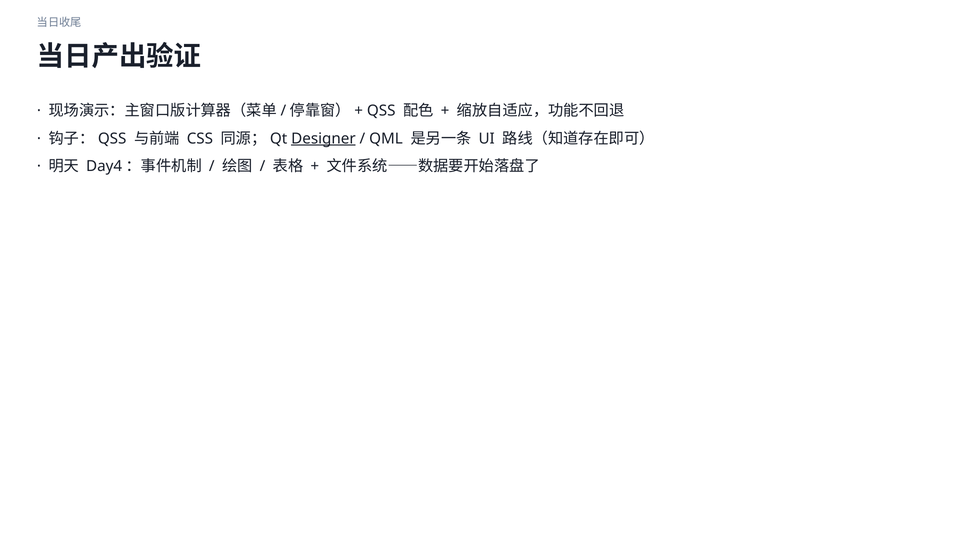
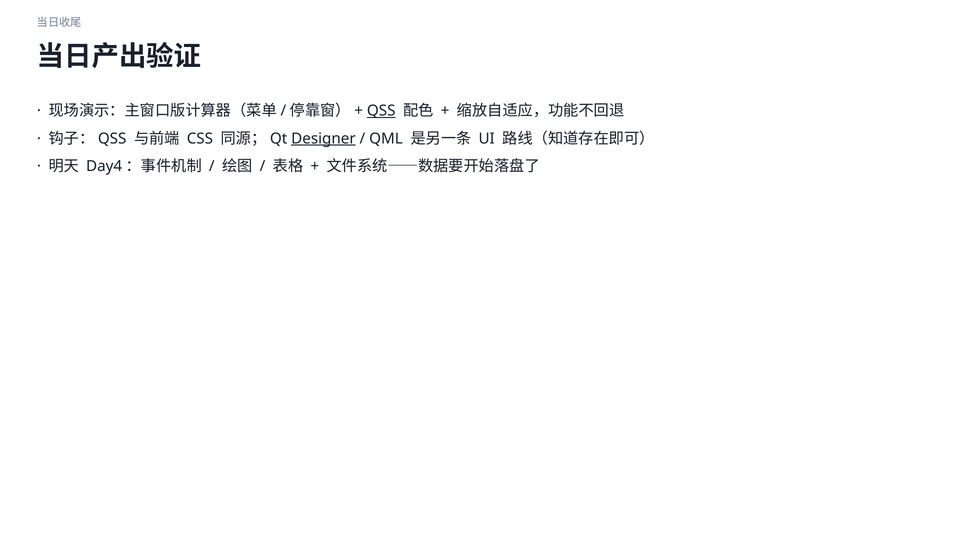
QSS underline: none -> present (381, 111)
